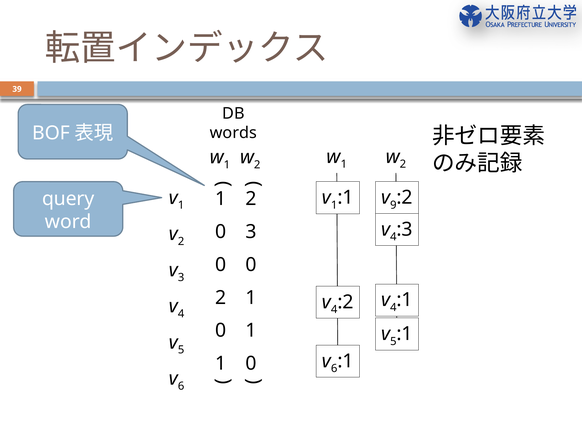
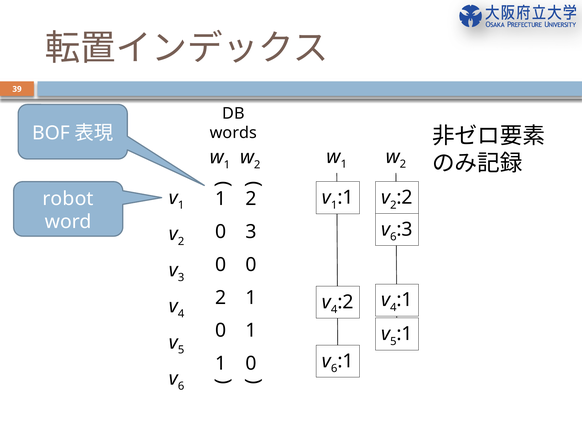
9: 9 -> 2 (393, 205)
query: query -> robot (68, 199)
4: 4 -> 6 (393, 237)
